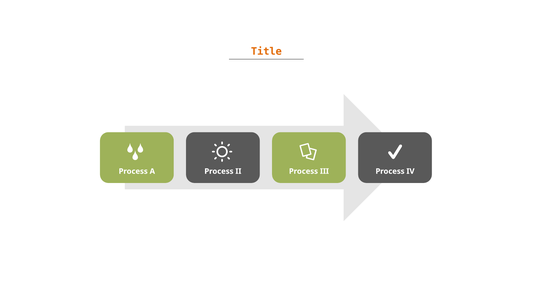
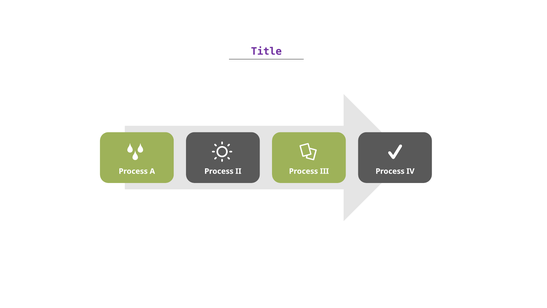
Title colour: orange -> purple (266, 51)
